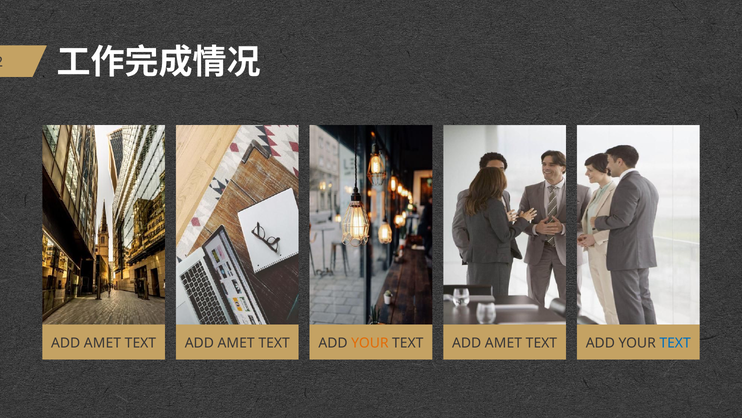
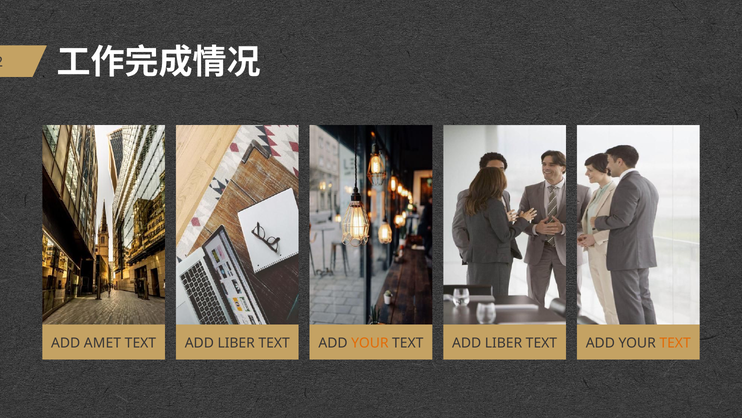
AMET: AMET -> LIBER (236, 342)
AMET: AMET -> LIBER (504, 342)
TEXT colour: blue -> orange (675, 342)
